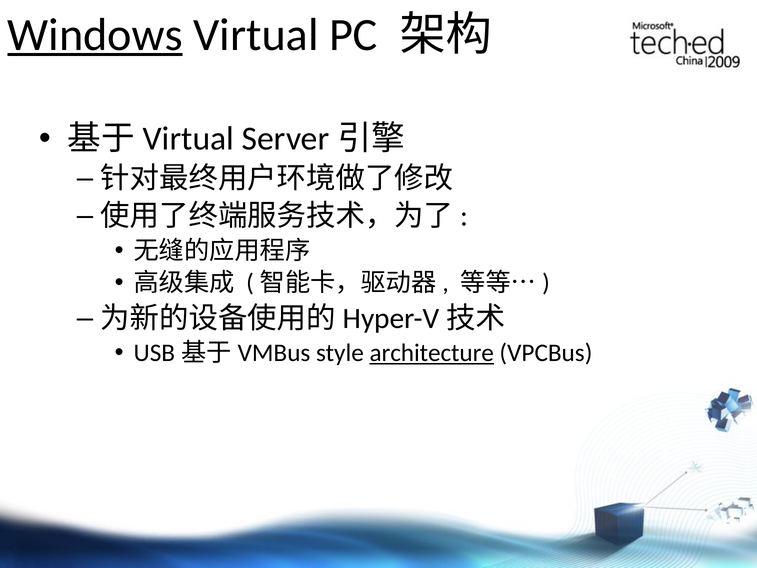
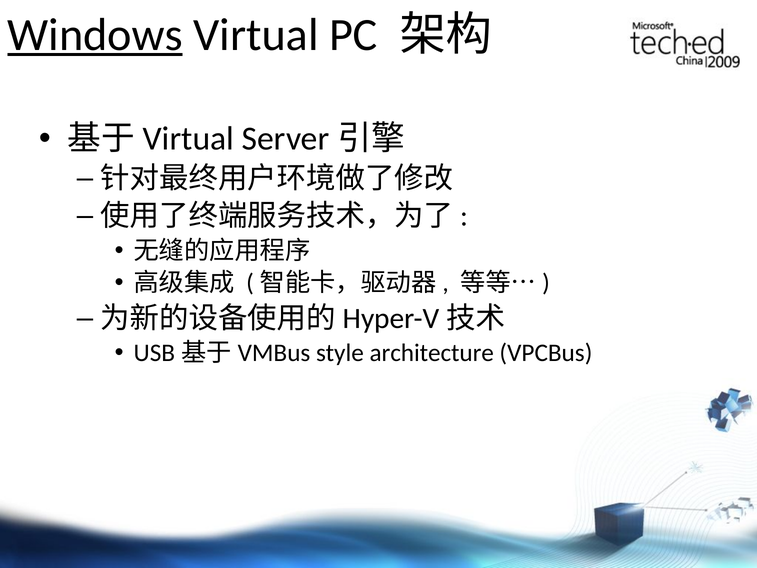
architecture underline: present -> none (432, 353)
